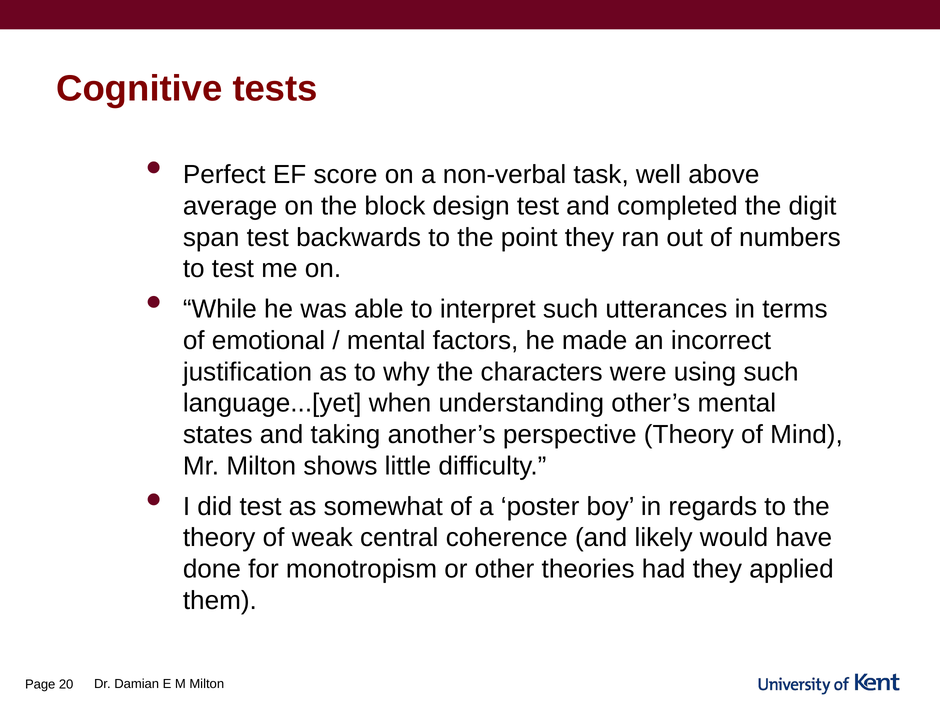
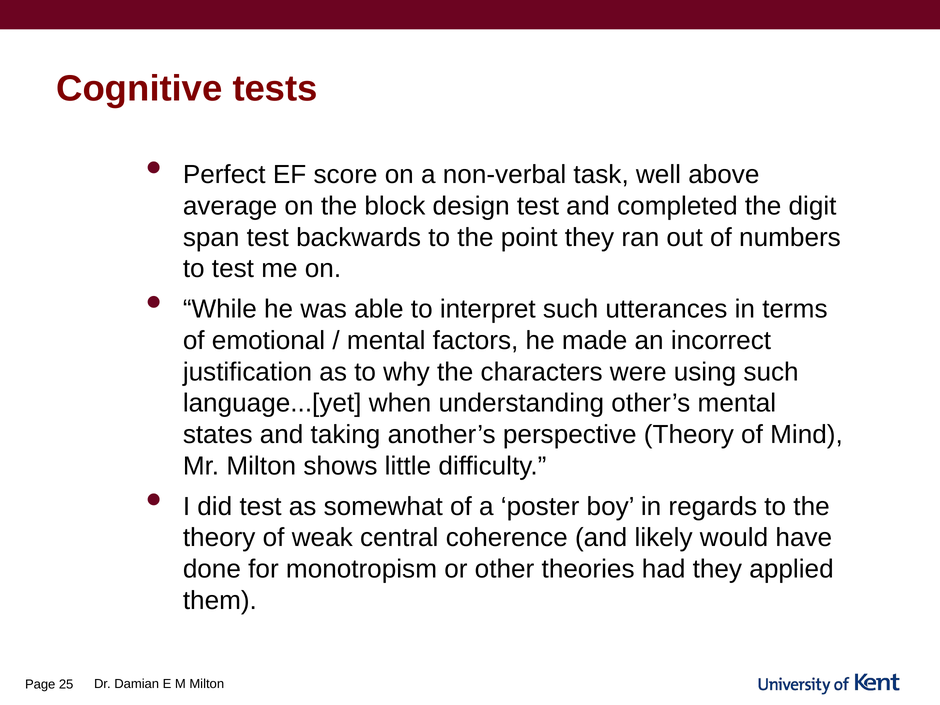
20: 20 -> 25 (66, 684)
